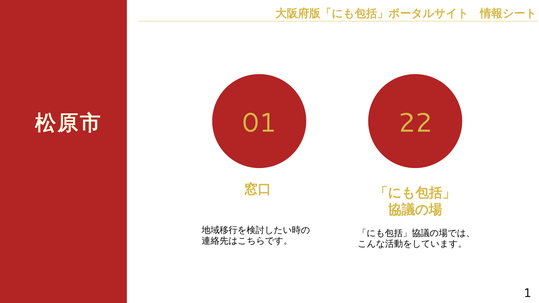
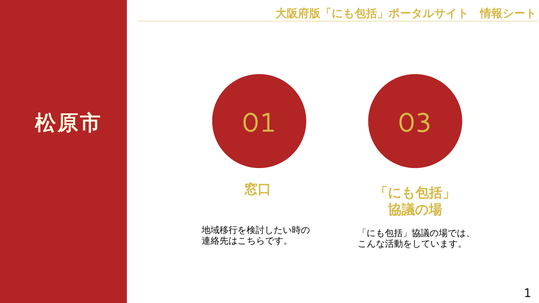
22: 22 -> 03 (415, 123)
